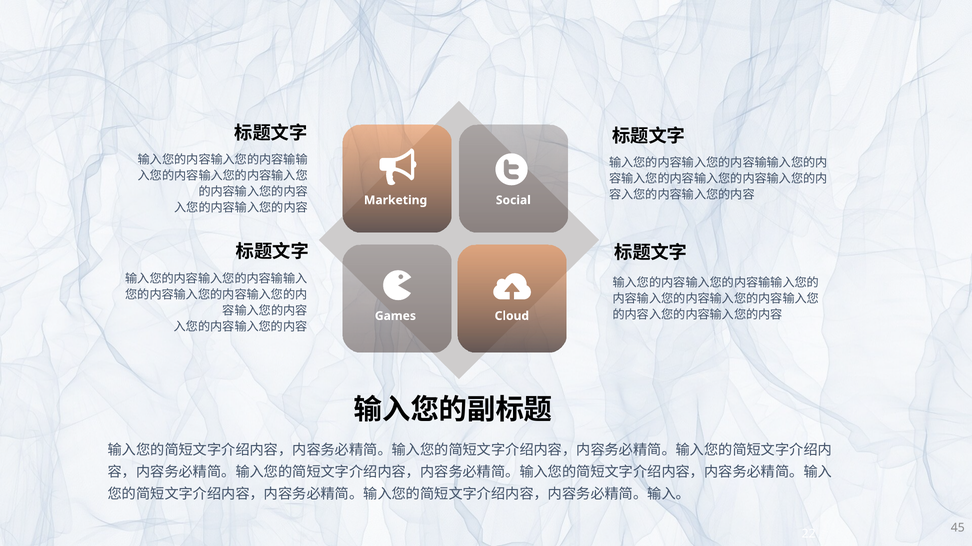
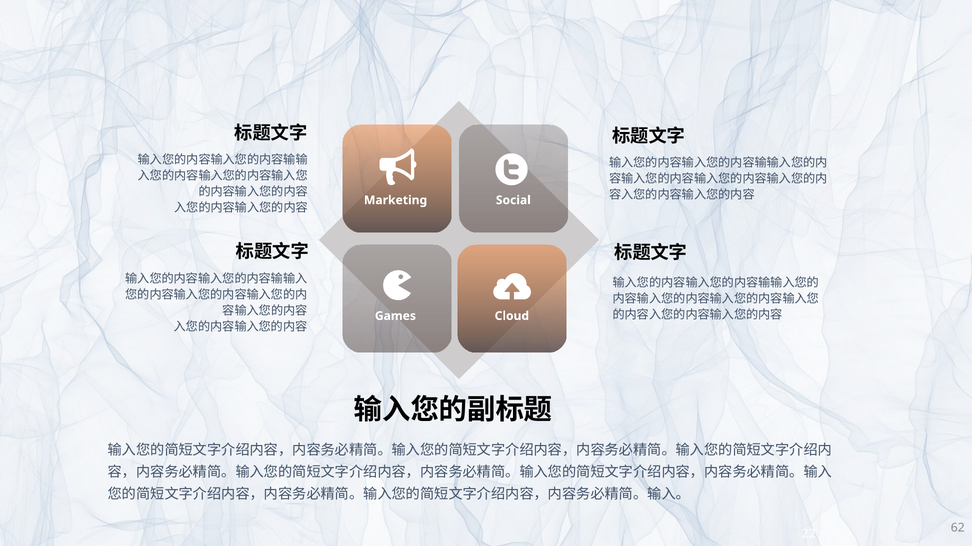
45: 45 -> 62 (958, 529)
